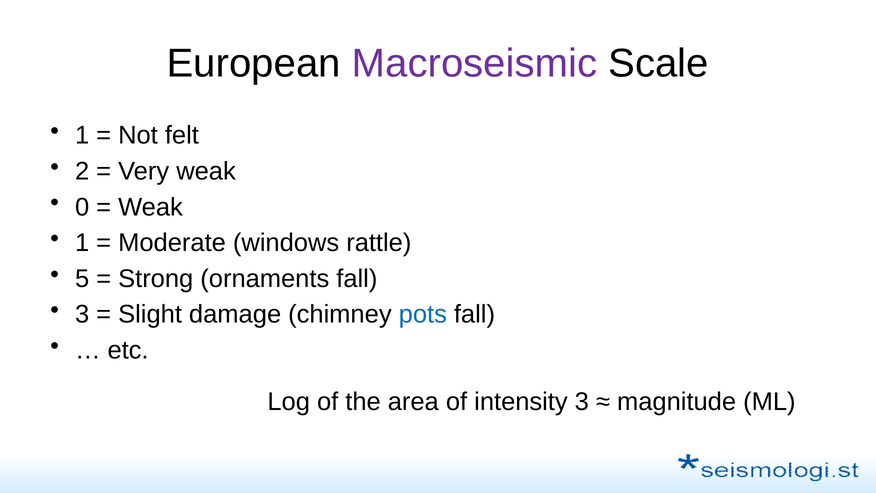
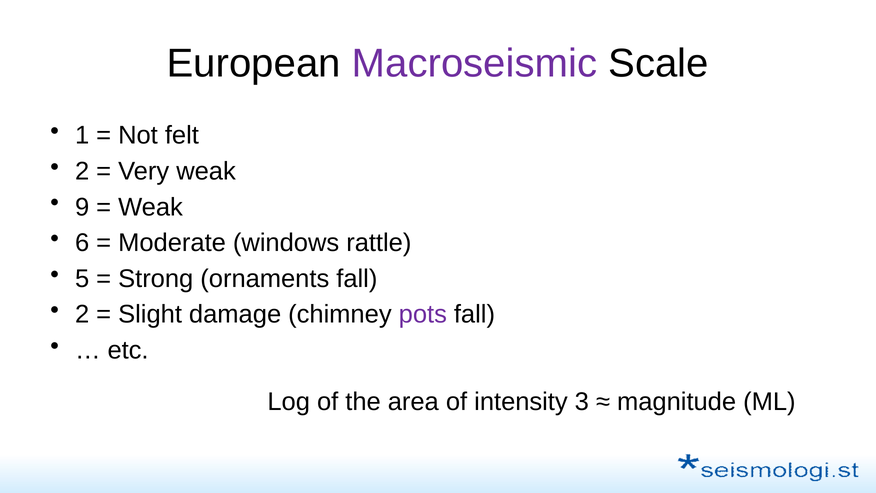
0: 0 -> 9 (82, 207)
1: 1 -> 6 (82, 243)
3: 3 -> 2 (82, 314)
pots colour: blue -> purple (423, 314)
